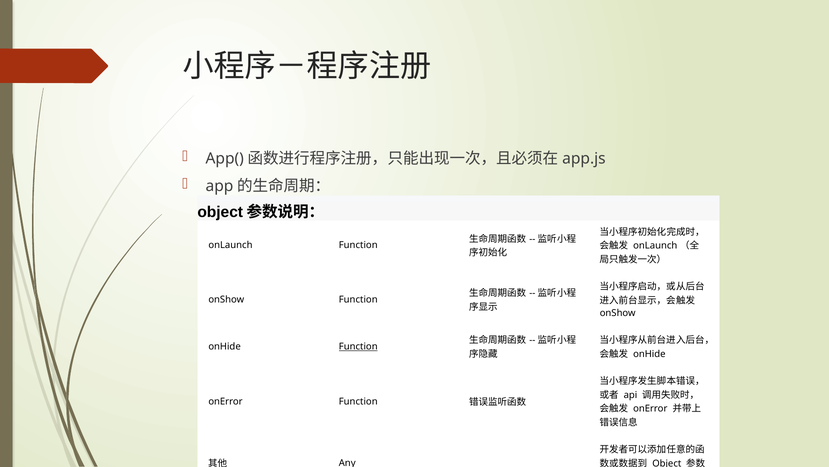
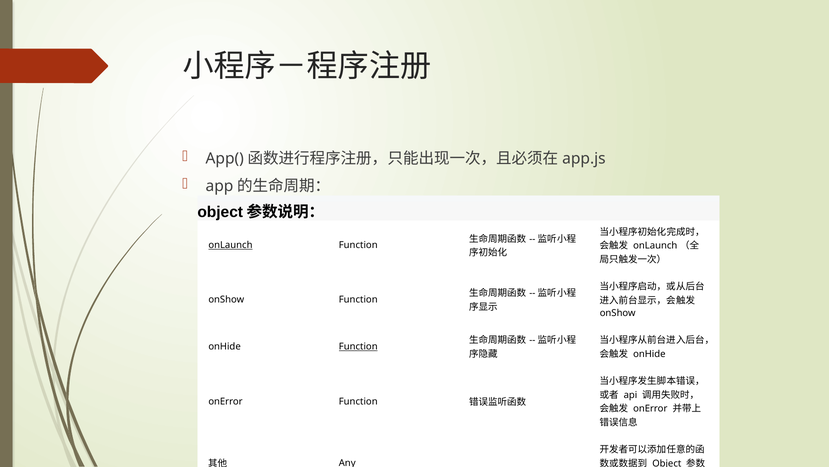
onLaunch underline: none -> present (230, 245)
